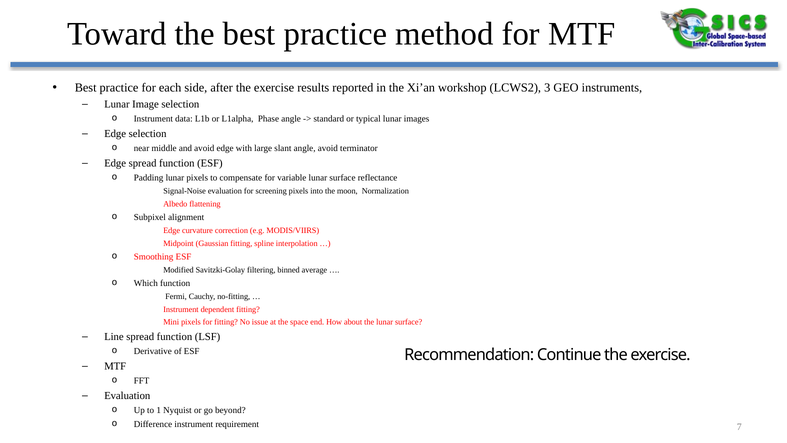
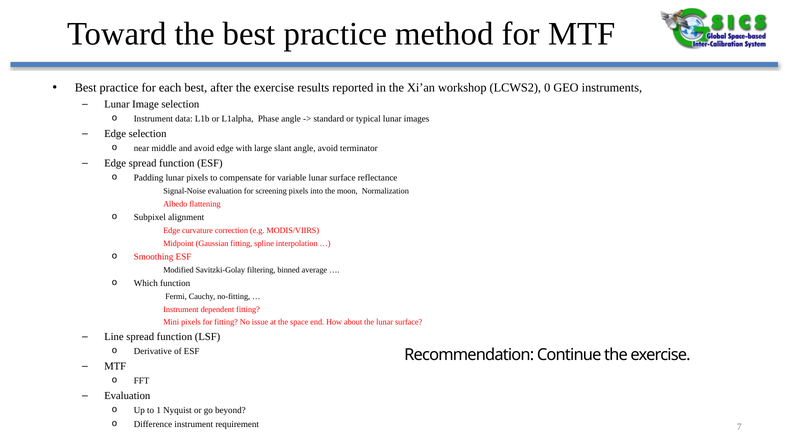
each side: side -> best (196, 88)
3: 3 -> 0 (547, 88)
